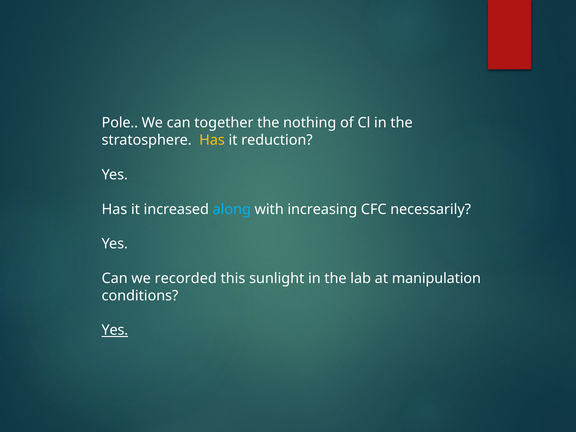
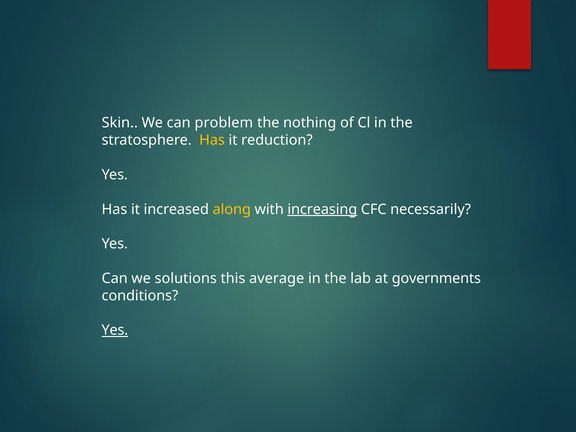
Pole: Pole -> Skin (120, 123)
together: together -> problem (224, 123)
along colour: light blue -> yellow (232, 209)
increasing underline: none -> present (322, 209)
recorded: recorded -> solutions (186, 278)
sunlight: sunlight -> average (277, 278)
manipulation: manipulation -> governments (436, 278)
